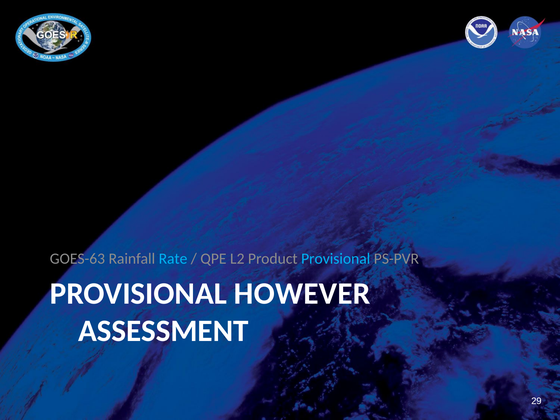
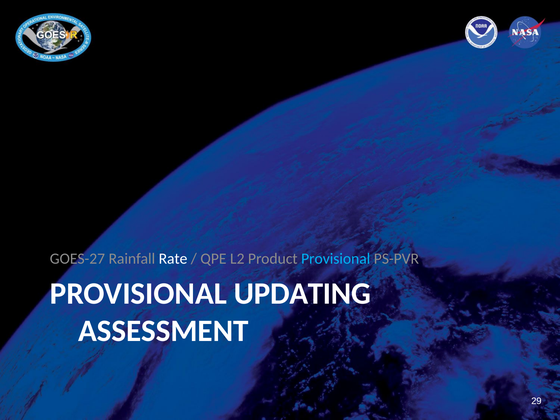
GOES-63: GOES-63 -> GOES-27 (77, 259)
Rate colour: light blue -> white (173, 259)
HOWEVER: HOWEVER -> UPDATING (302, 294)
